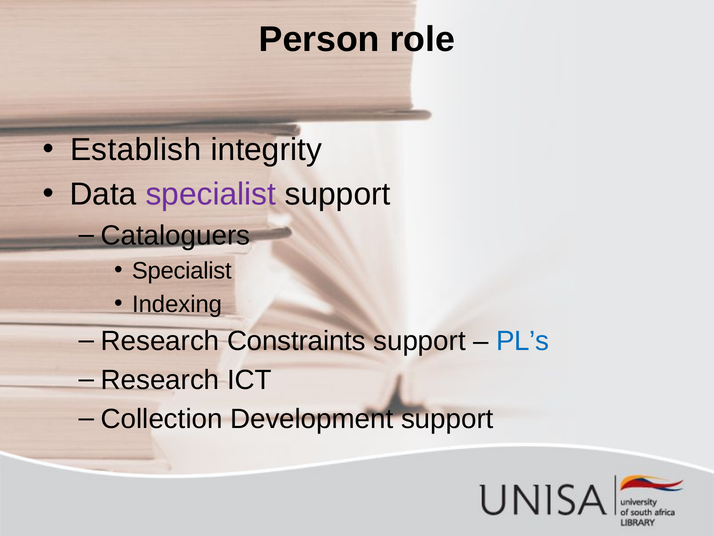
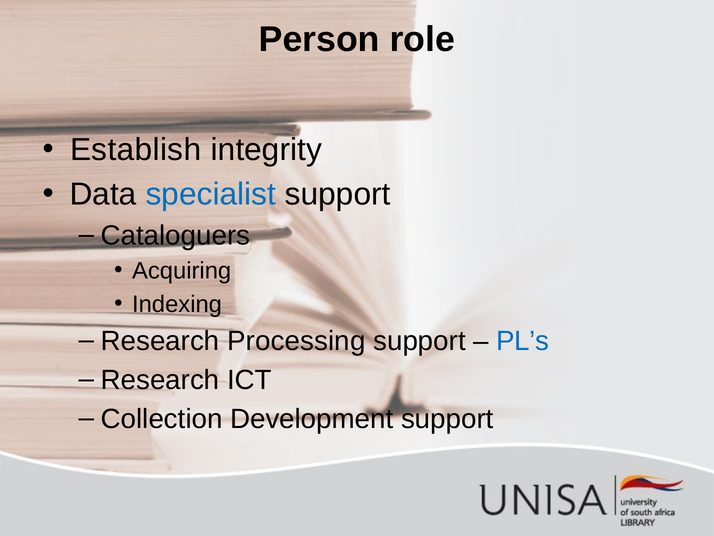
specialist colour: purple -> blue (211, 194)
Specialist: Specialist -> Acquiring (182, 271)
Constraints: Constraints -> Processing (296, 341)
